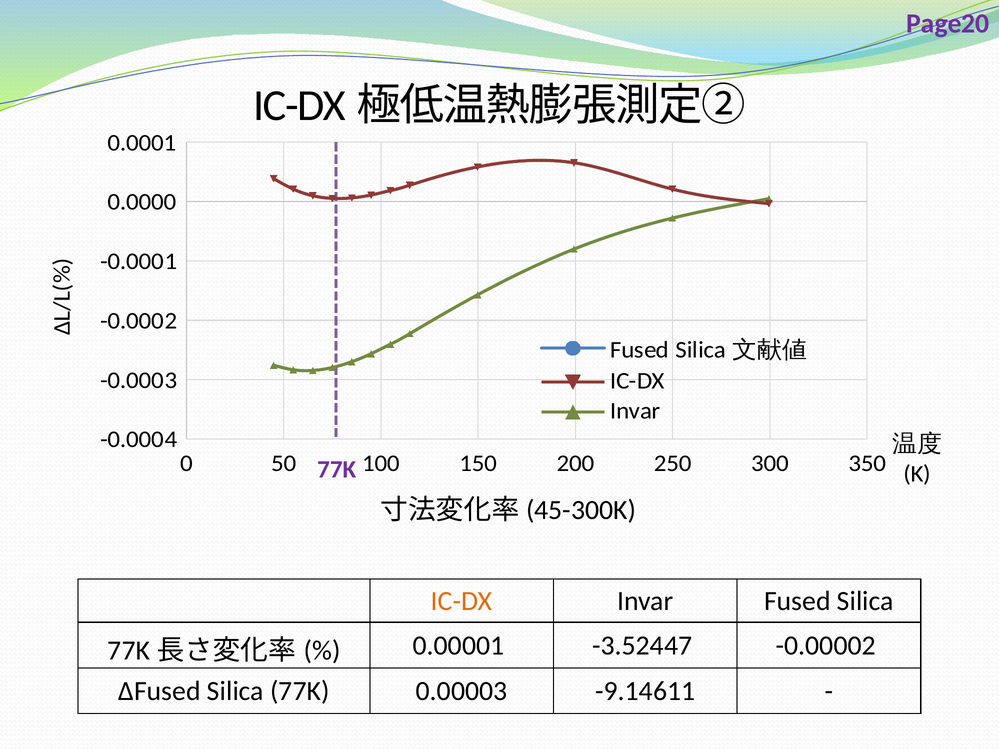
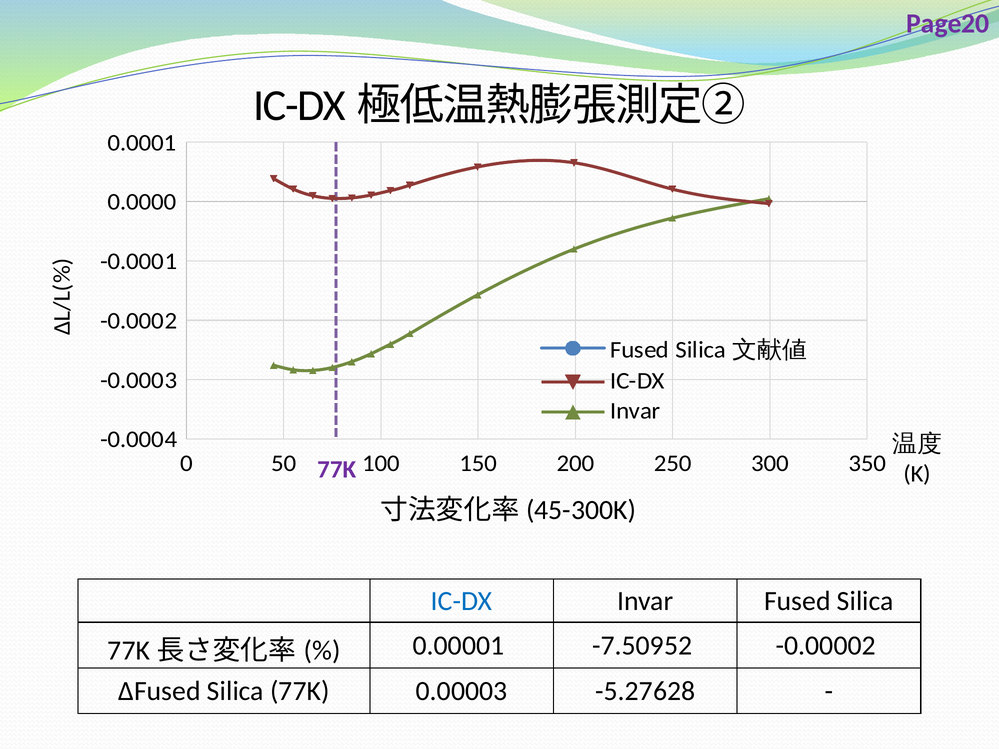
IC-DX colour: orange -> blue (462, 601)
-3.52447: -3.52447 -> -7.50952 (642, 646)
-9.14611: -9.14611 -> -5.27628 (645, 691)
